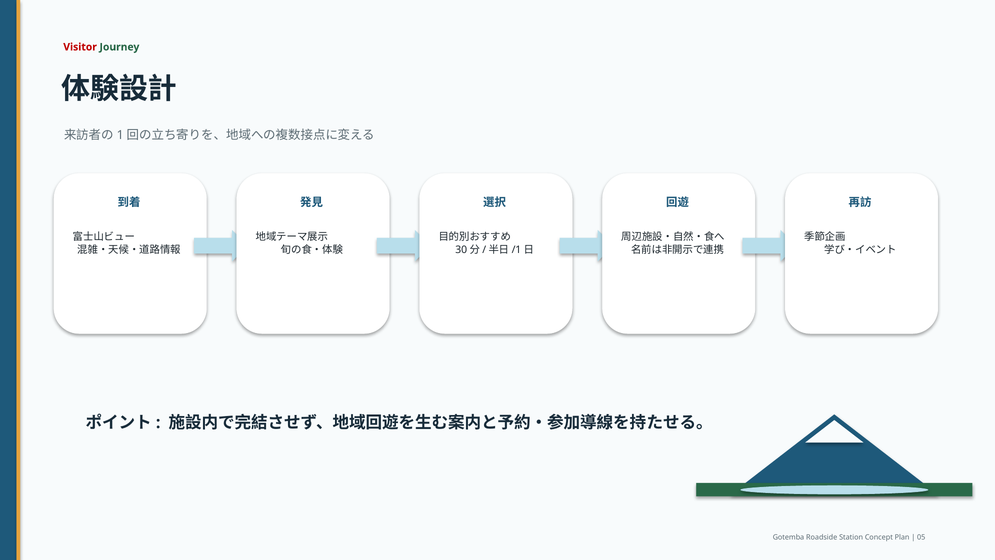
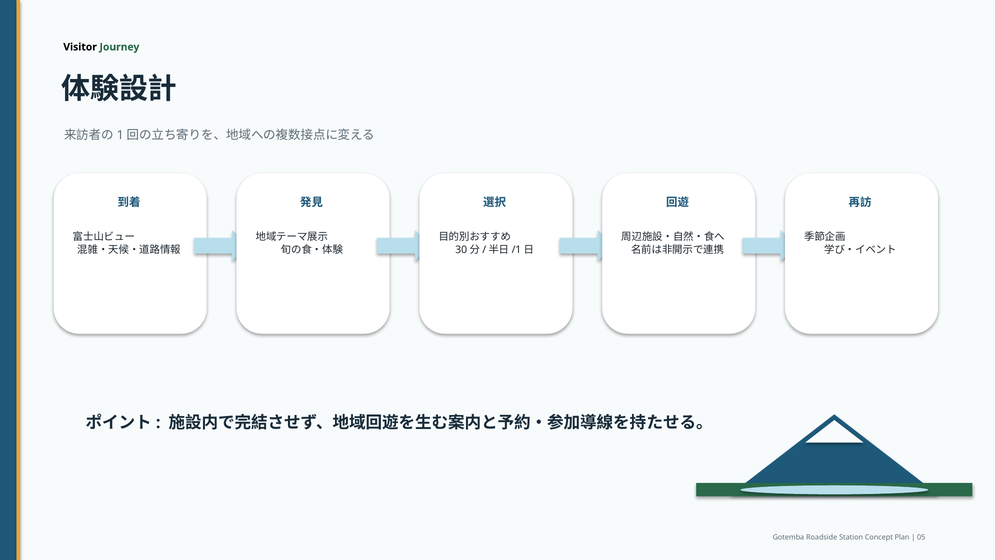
Visitor colour: red -> black (80, 47)
